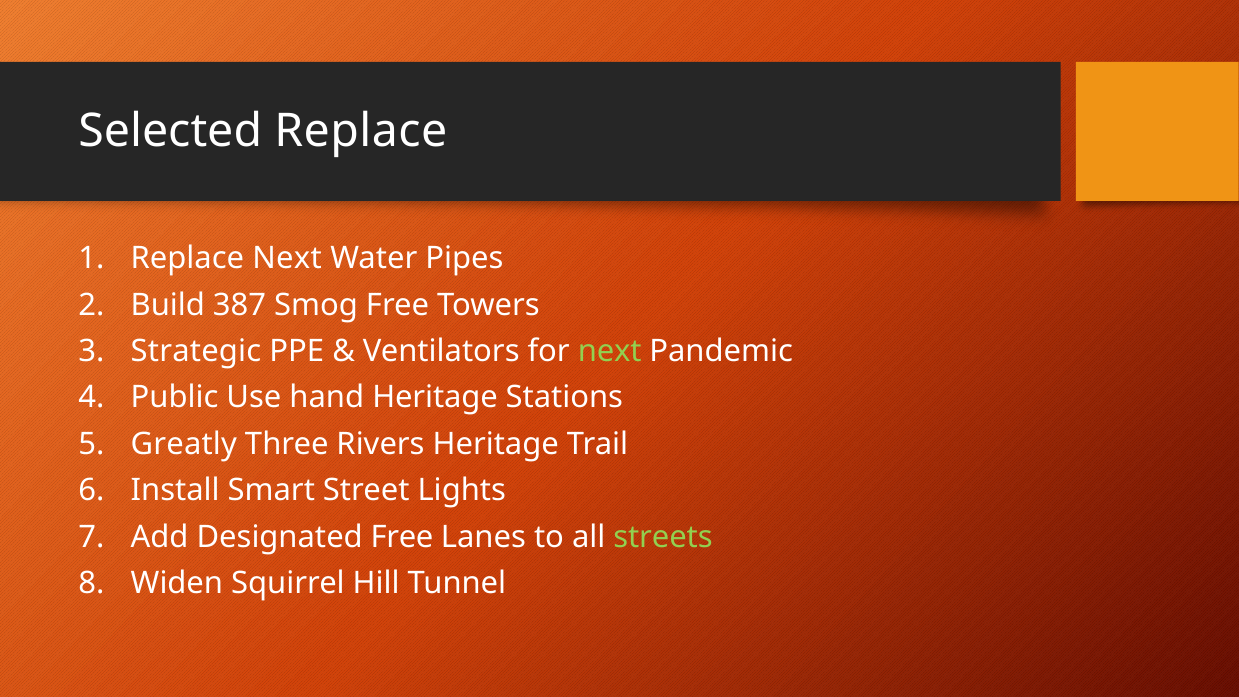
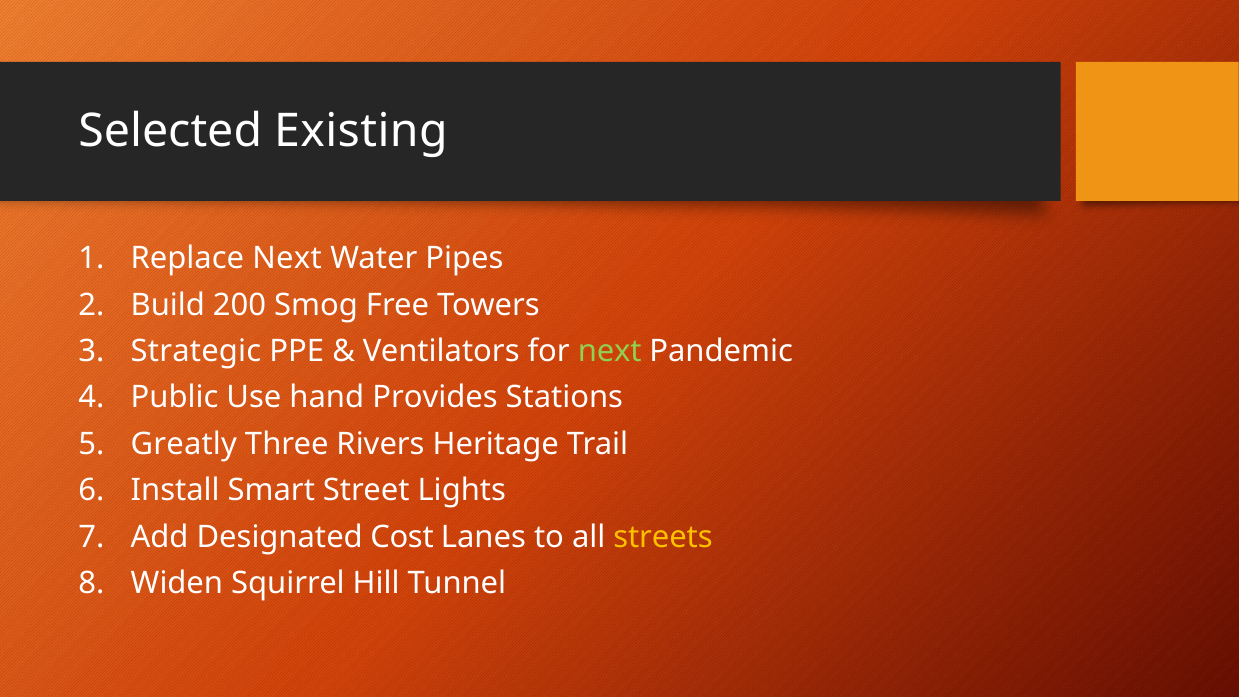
Selected Replace: Replace -> Existing (361, 131)
387: 387 -> 200 (240, 305)
hand Heritage: Heritage -> Provides (435, 398)
Designated Free: Free -> Cost (402, 537)
streets colour: light green -> yellow (663, 537)
